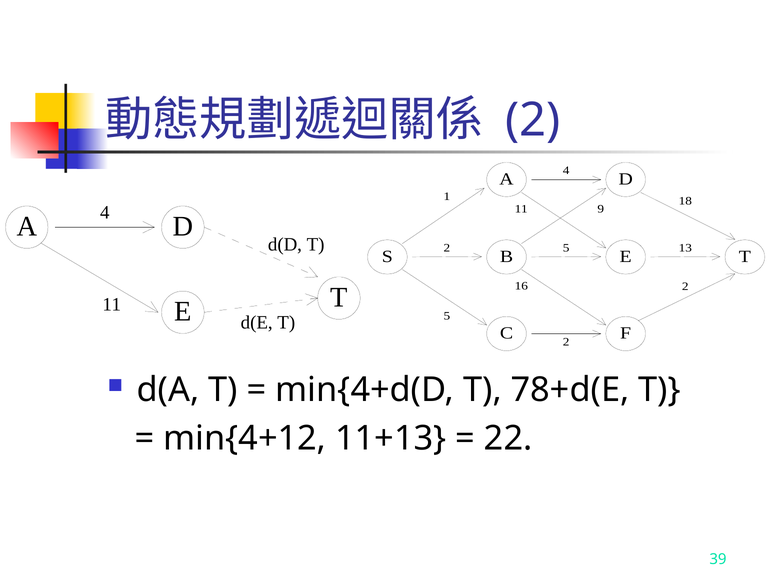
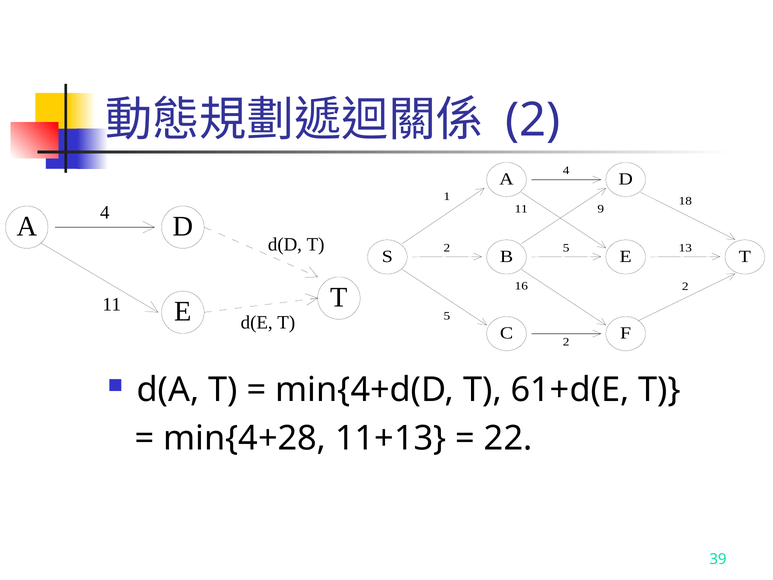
78+d(E: 78+d(E -> 61+d(E (570, 390)
min{4+12: min{4+12 -> min{4+28 (245, 438)
